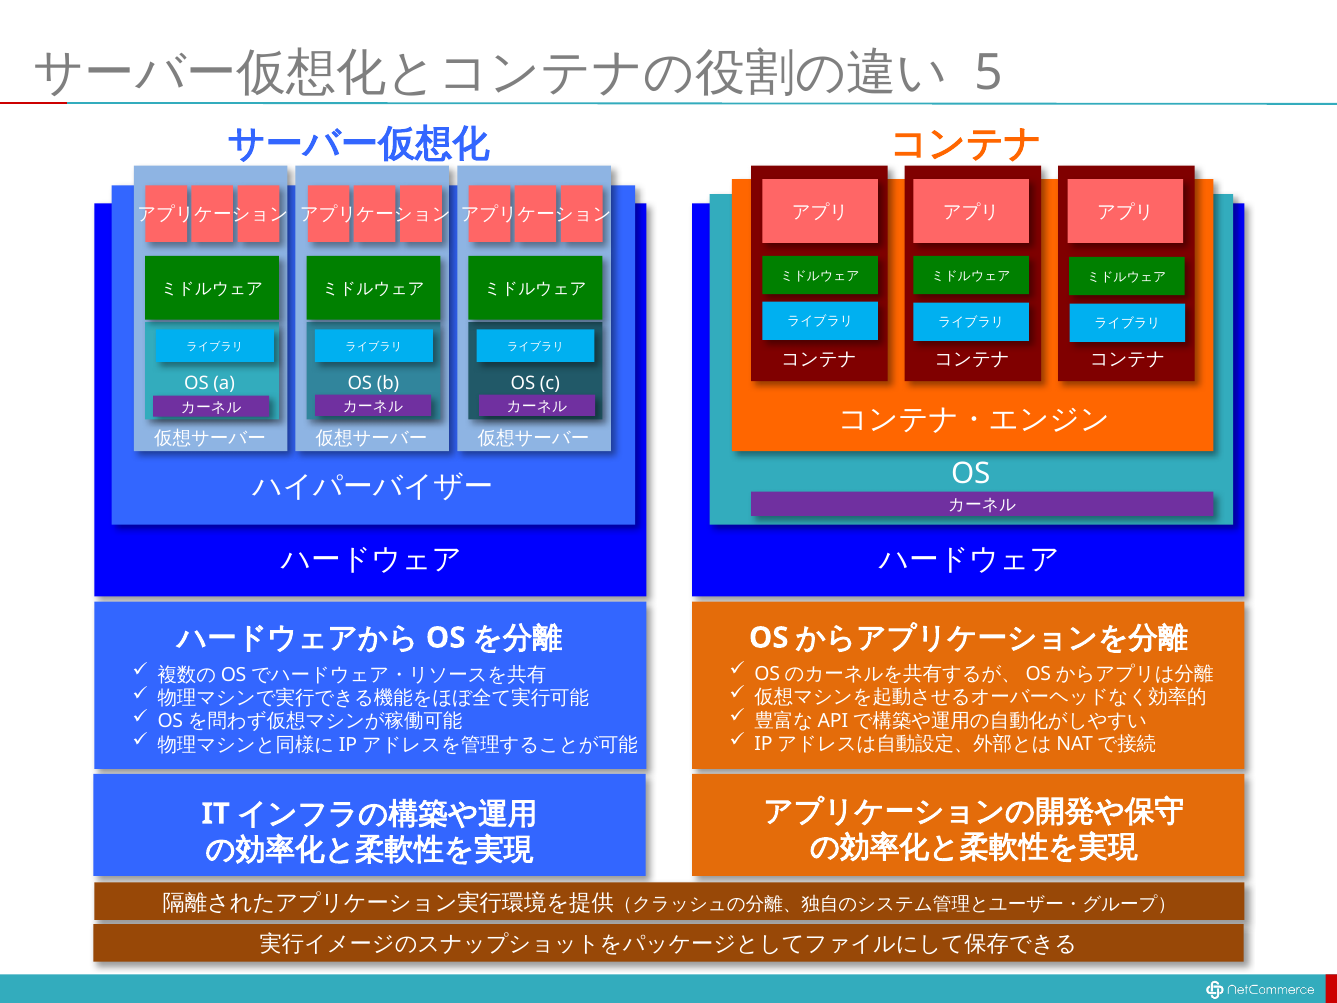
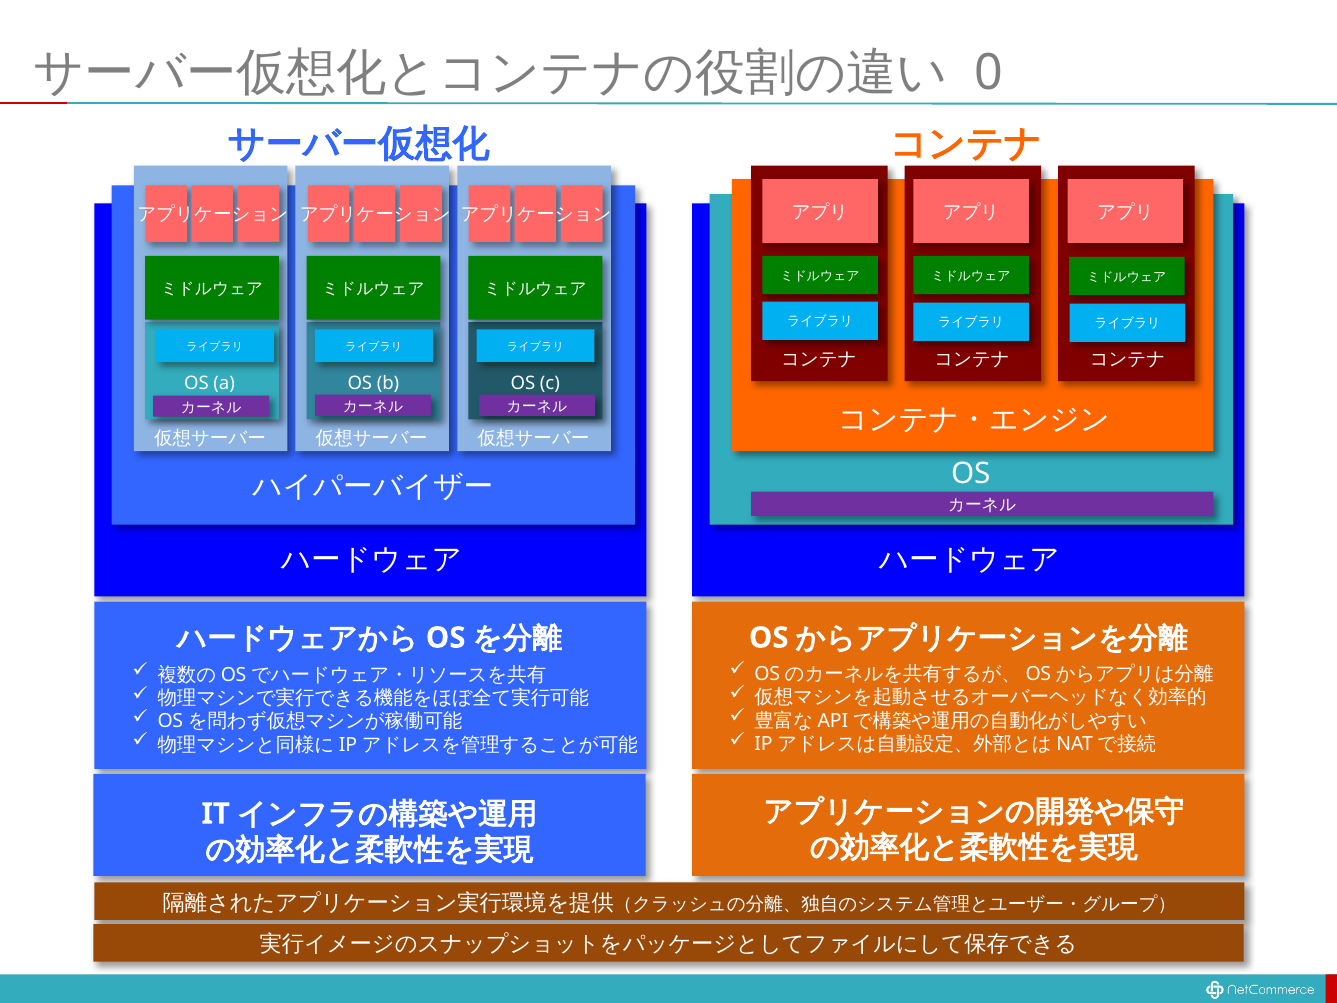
5: 5 -> 0 (989, 73)
